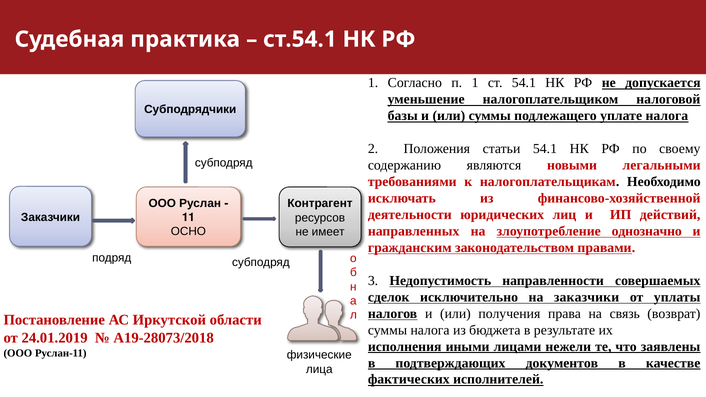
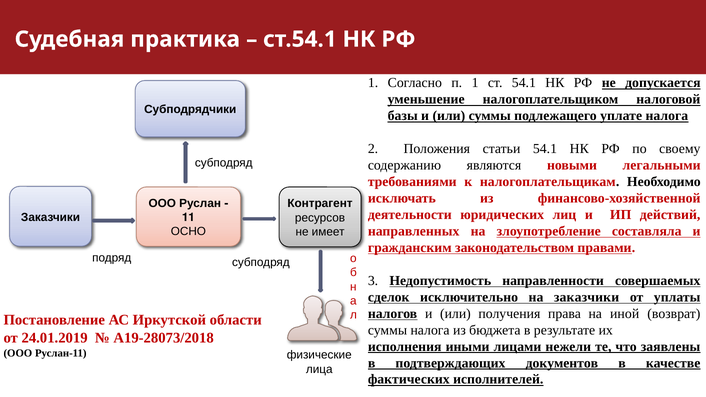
однозначно: однозначно -> составляла (647, 231)
связь: связь -> иной (625, 314)
